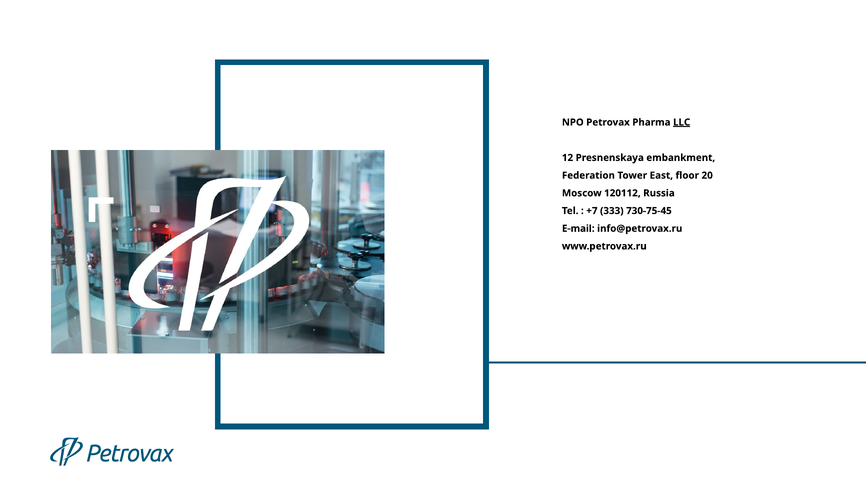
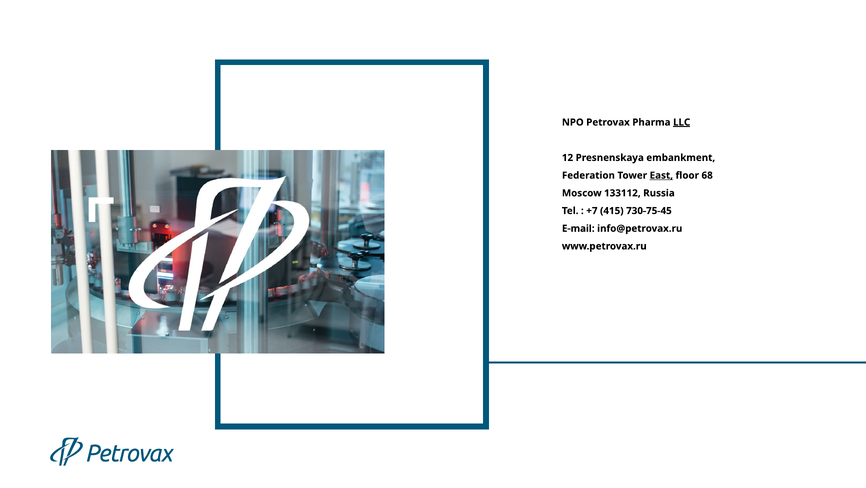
East underline: none -> present (661, 175)
20: 20 -> 68 (707, 175)
120112: 120112 -> 133112 (622, 193)
333: 333 -> 415 (612, 211)
